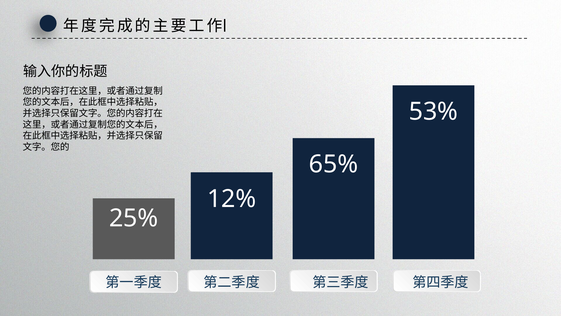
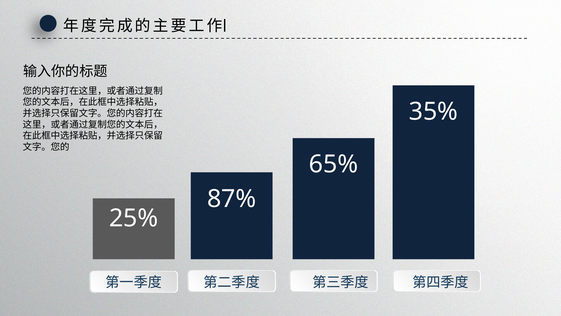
53%: 53% -> 35% (433, 111)
12%: 12% -> 87% (232, 199)
